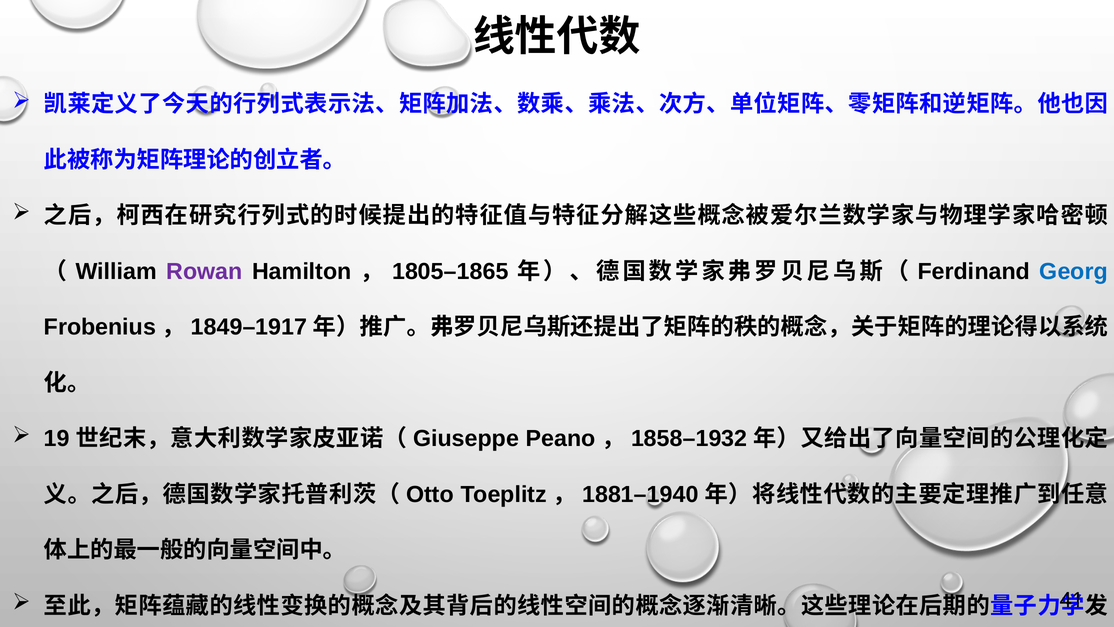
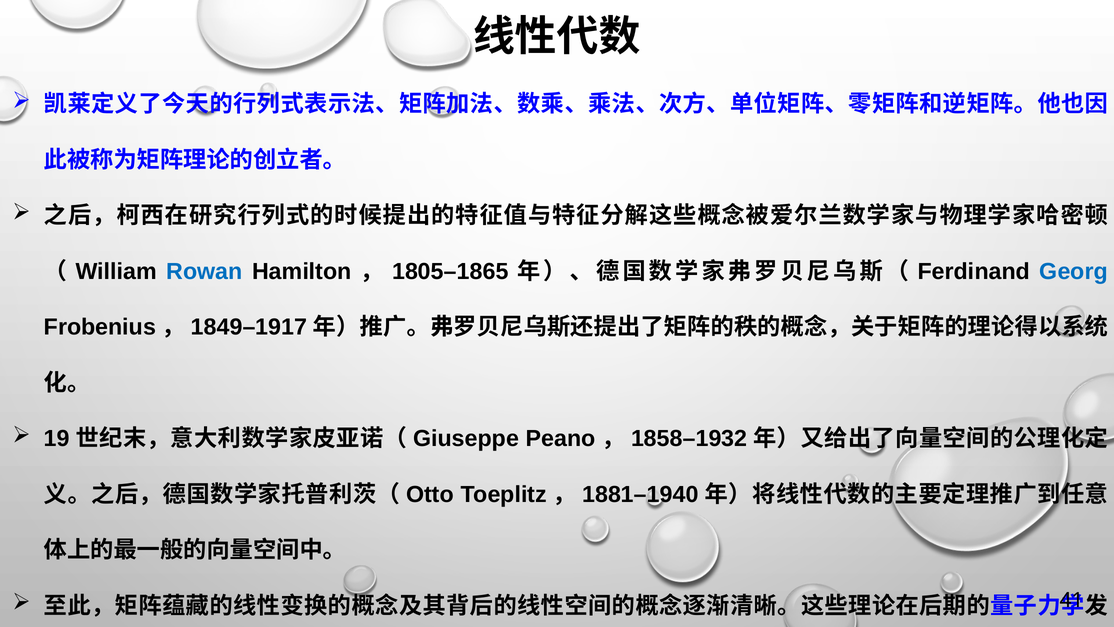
Rowan colour: purple -> blue (204, 271)
